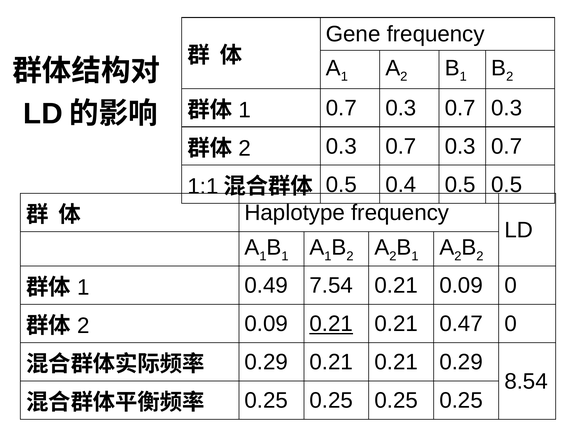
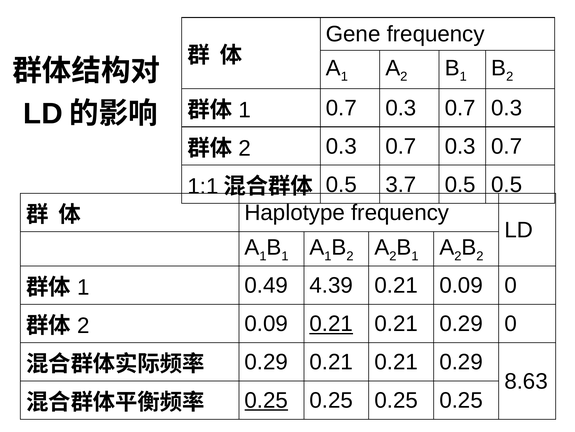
0.4: 0.4 -> 3.7 (401, 184)
7.54: 7.54 -> 4.39 (331, 285)
0.47: 0.47 -> 0.29 (461, 323)
8.54: 8.54 -> 8.63 (526, 381)
0.25 underline: none -> present (266, 400)
